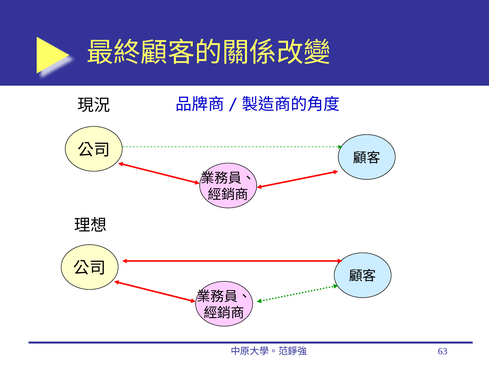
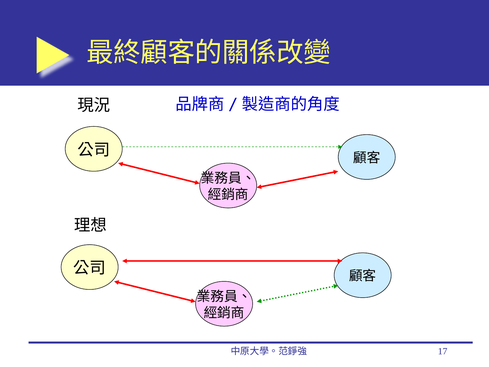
63: 63 -> 17 (443, 351)
